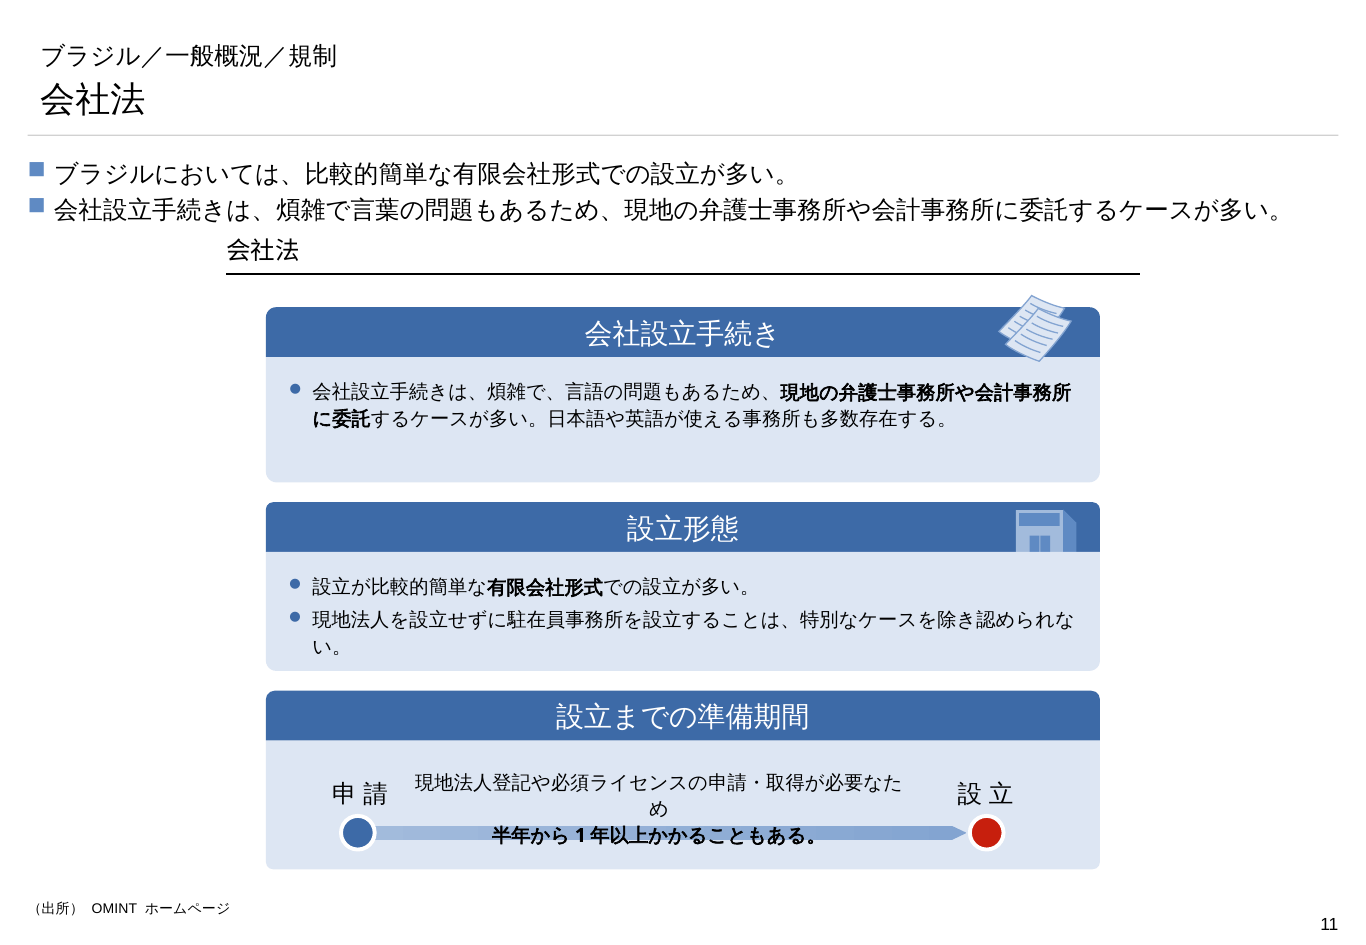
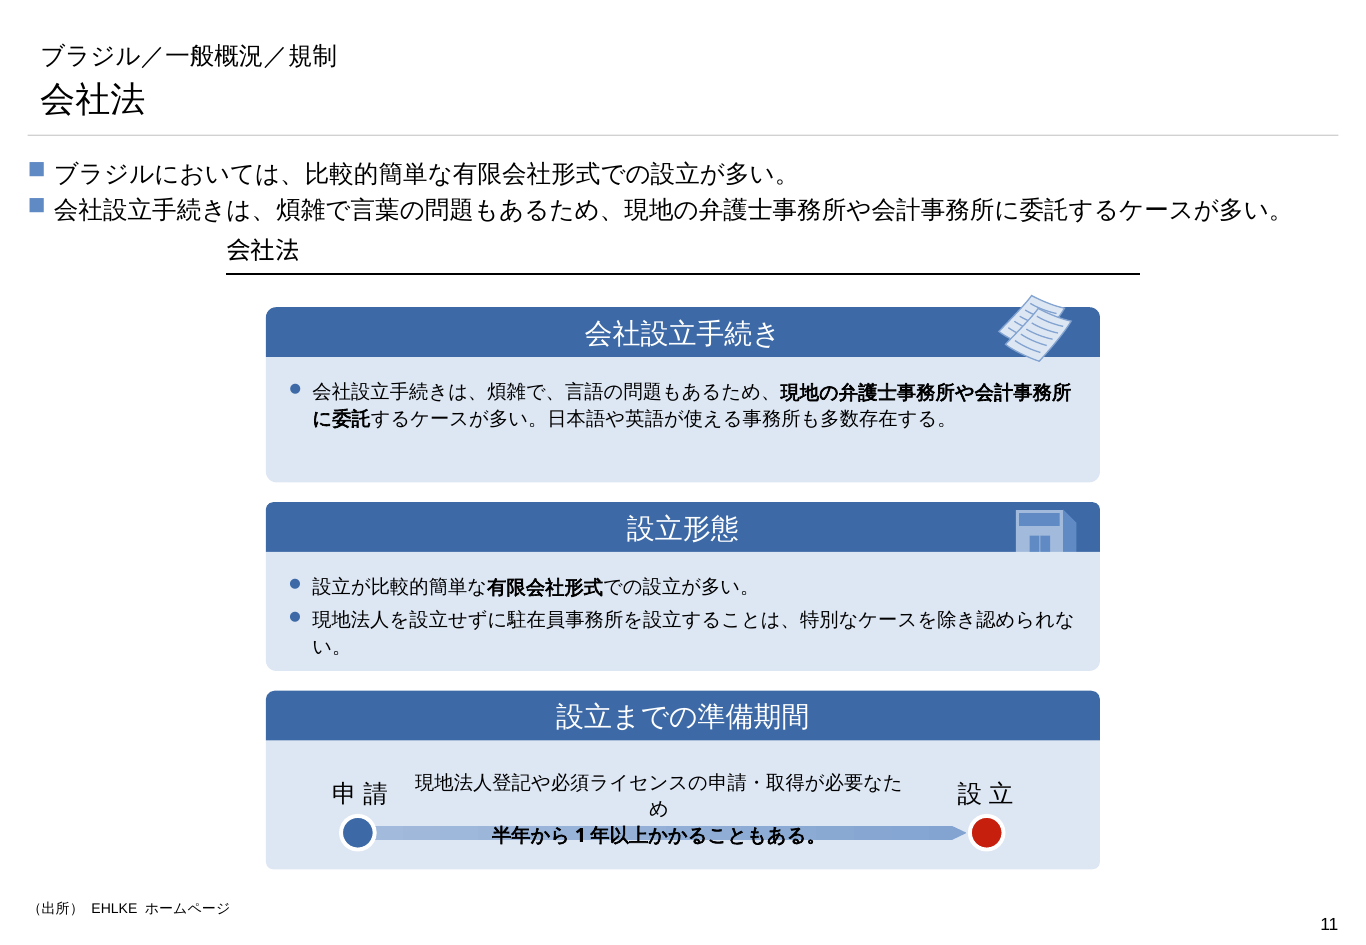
OMINT: OMINT -> EHLKE (114, 909)
